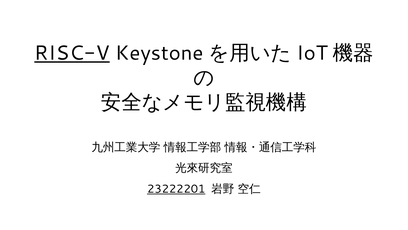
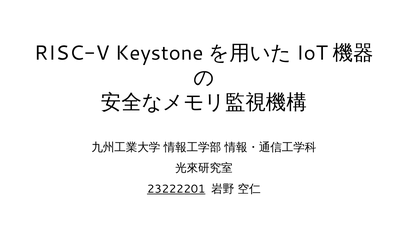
RISC-V underline: present -> none (72, 53)
